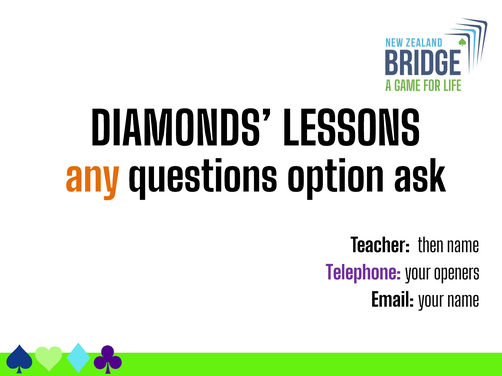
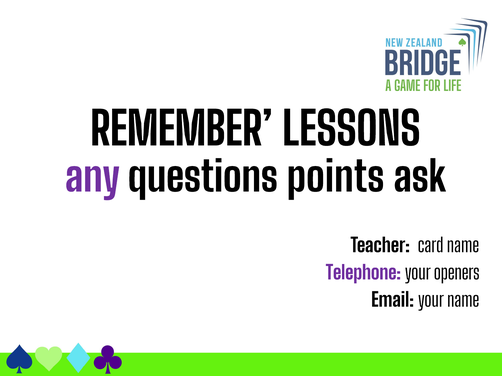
DIAMONDS: DIAMONDS -> REMEMBER (182, 130)
any colour: orange -> purple (92, 178)
option: option -> points (336, 178)
then: then -> card (431, 246)
